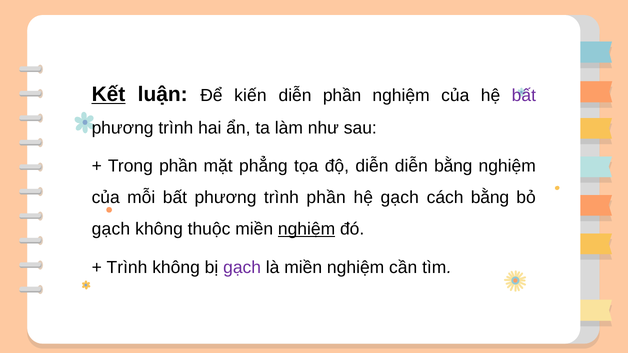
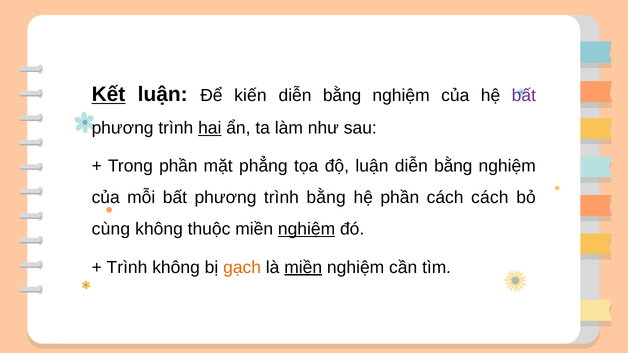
phần: phần -> bằng (342, 96)
hai underline: none -> present (210, 128)
độ diễn: diễn -> luận (372, 166)
trình phần: phần -> bằng (326, 198)
hệ gạch: gạch -> phần (400, 198)
cách bằng: bằng -> cách (490, 198)
gạch: gạch -> cùng (111, 229)
gạch colour: purple -> orange (242, 267)
miền underline: none -> present (303, 267)
